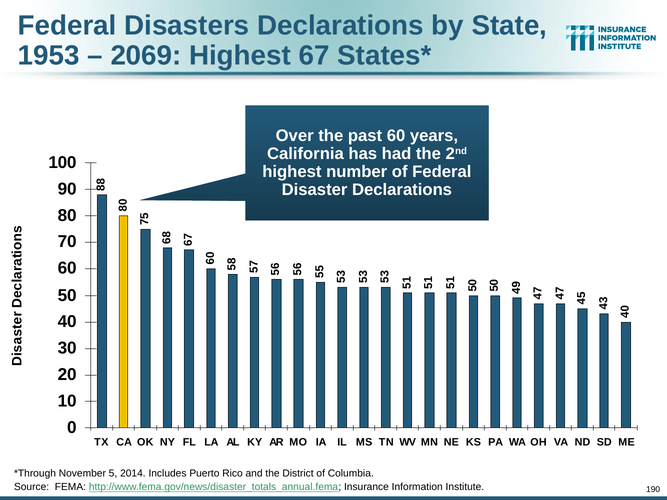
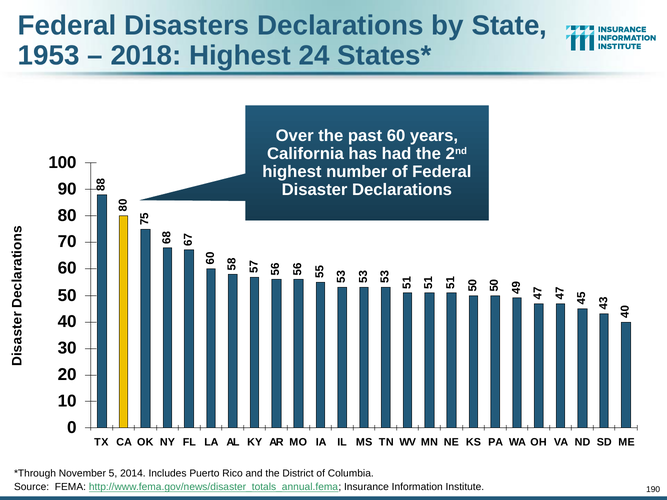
2069: 2069 -> 2018 (146, 56)
67: 67 -> 24 (314, 56)
